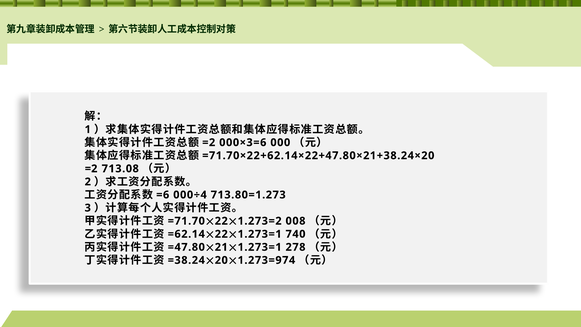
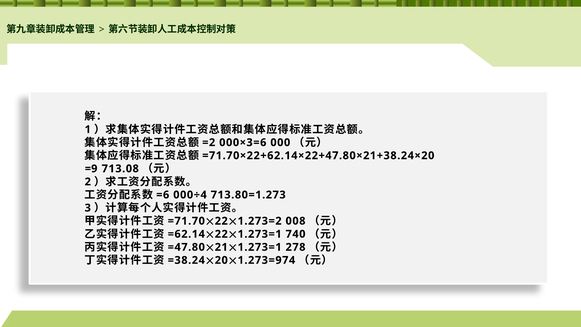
=2: =2 -> =9 (91, 169)
